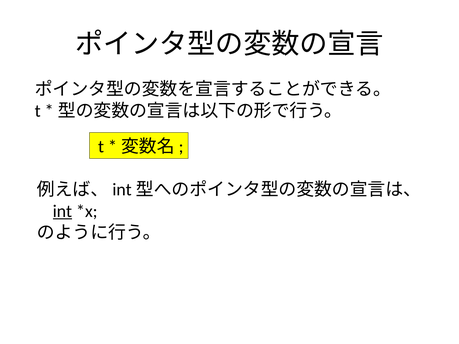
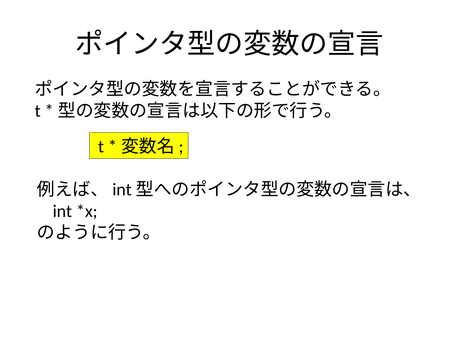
int underline: present -> none (63, 211)
